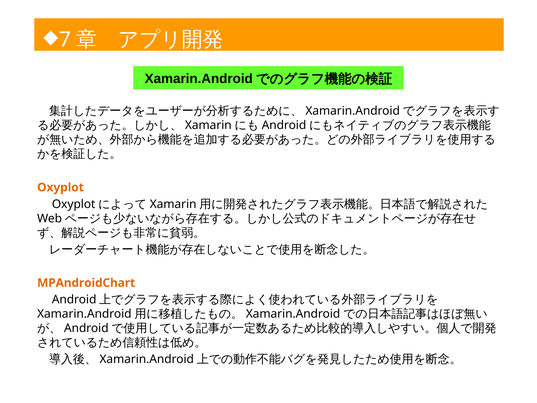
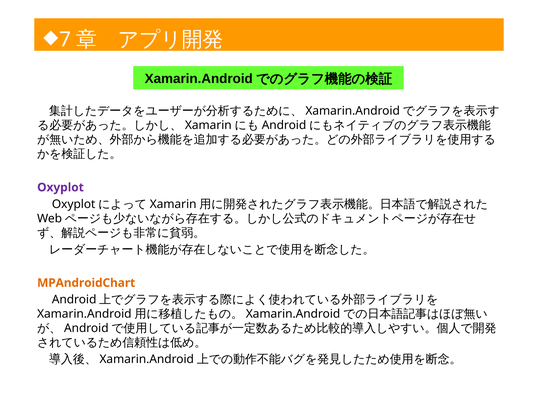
Oxyplot colour: orange -> purple (60, 187)
